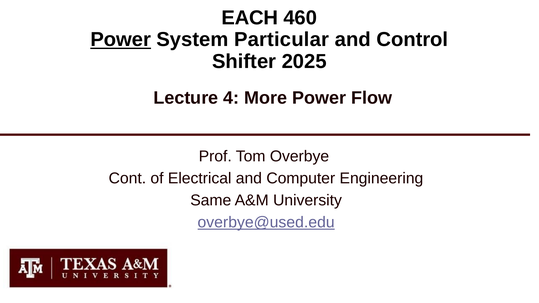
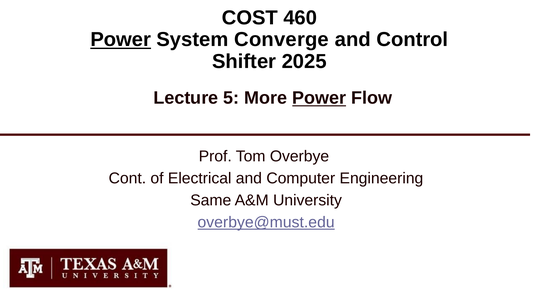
EACH: EACH -> COST (250, 18)
Particular: Particular -> Converge (282, 40)
4: 4 -> 5 (231, 98)
Power underline: none -> present (319, 98)
overbye@used.edu: overbye@used.edu -> overbye@must.edu (266, 222)
